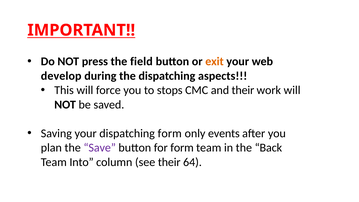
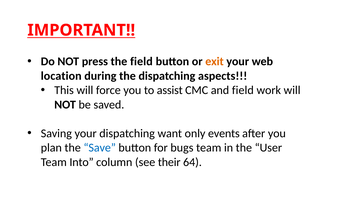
develop: develop -> location (61, 76)
stops: stops -> assist (170, 90)
and their: their -> field (243, 90)
dispatching form: form -> want (170, 133)
Save colour: purple -> blue (100, 148)
for form: form -> bugs (182, 148)
Back: Back -> User (268, 148)
